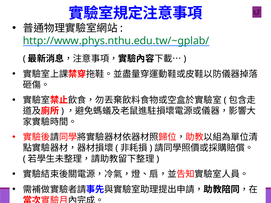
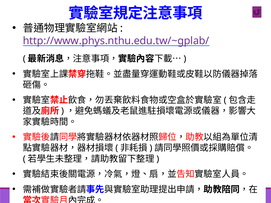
http://www.phys.nthu.edu.tw/~gplab/ colour: green -> purple (116, 41)
